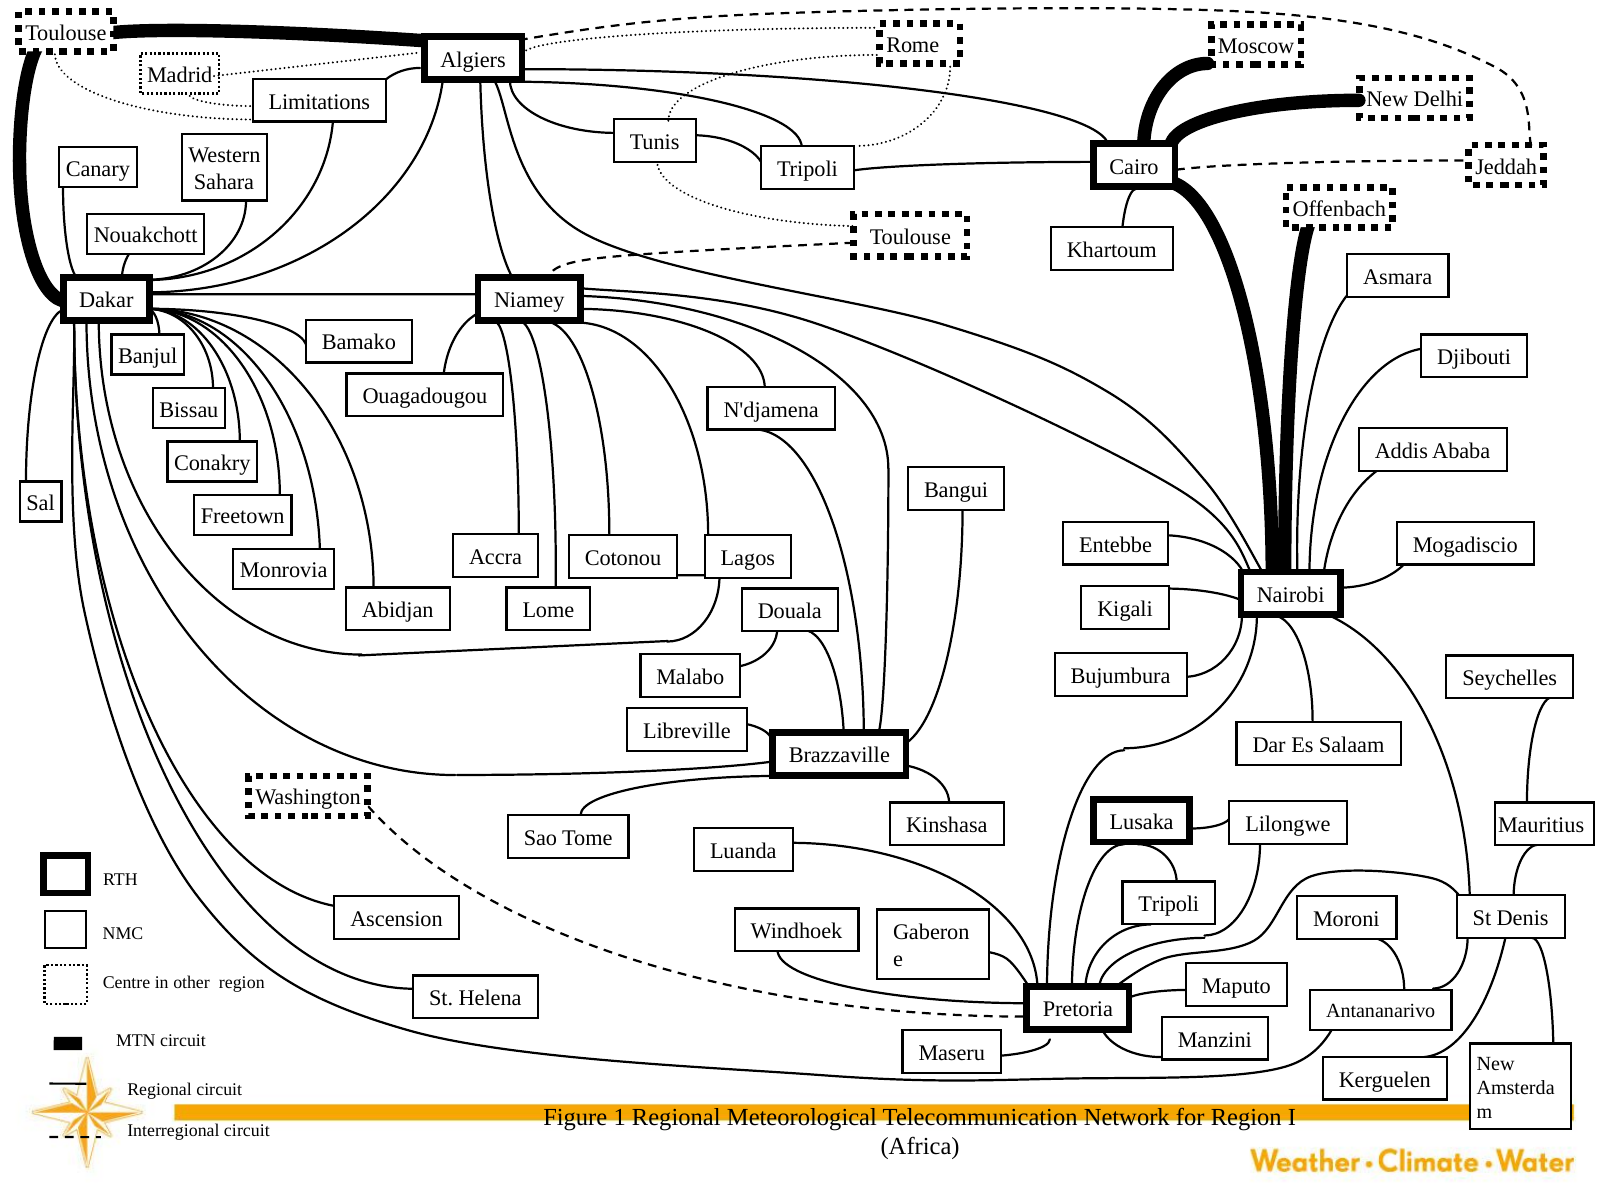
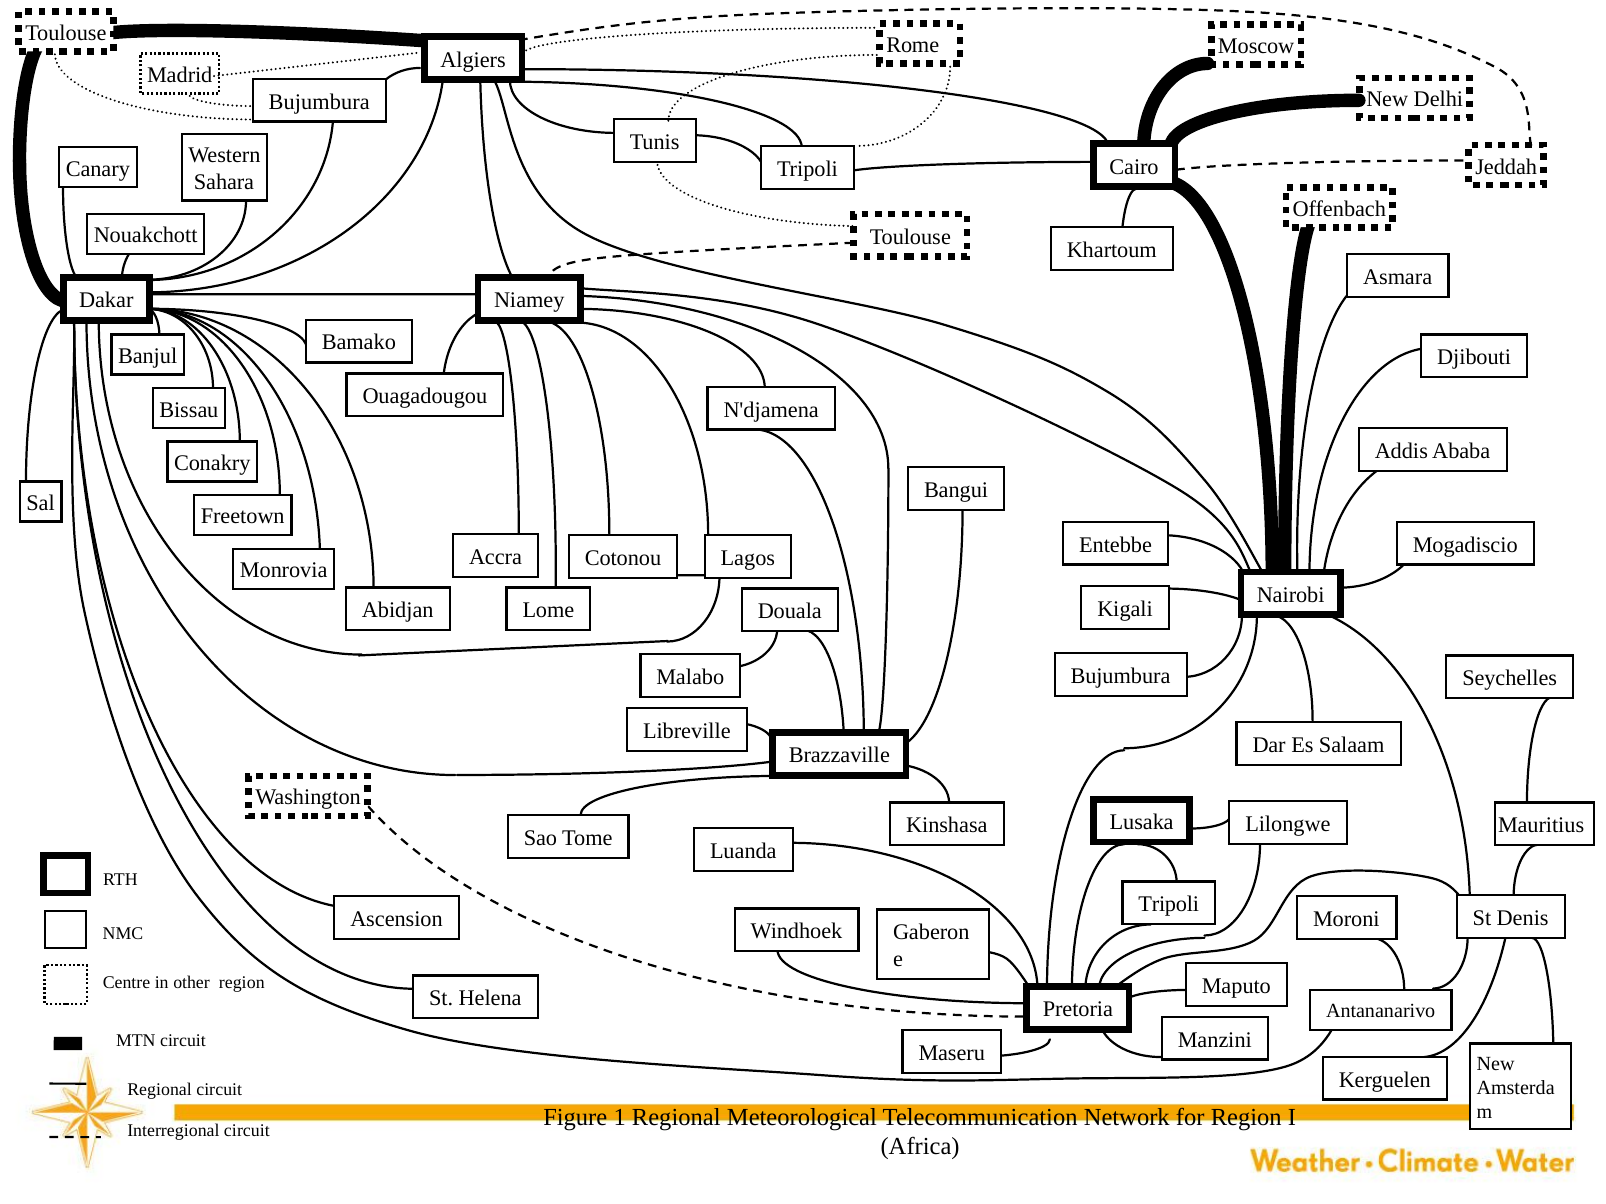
Limitations: Limitations -> Bujumbura (319, 102)
